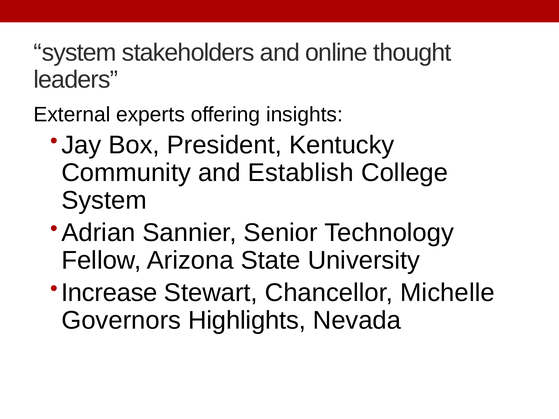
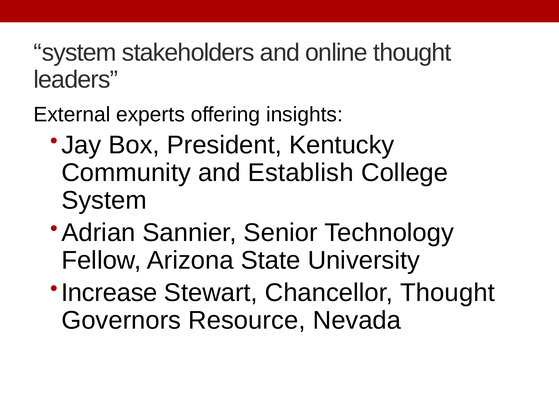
Chancellor Michelle: Michelle -> Thought (447, 293)
Highlights: Highlights -> Resource (247, 321)
